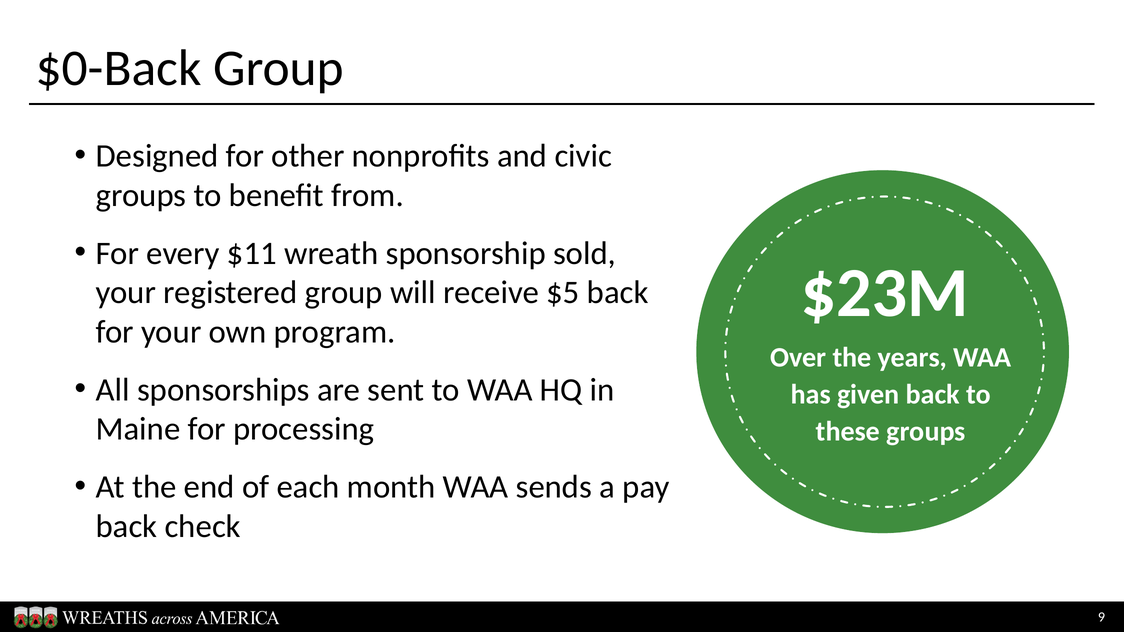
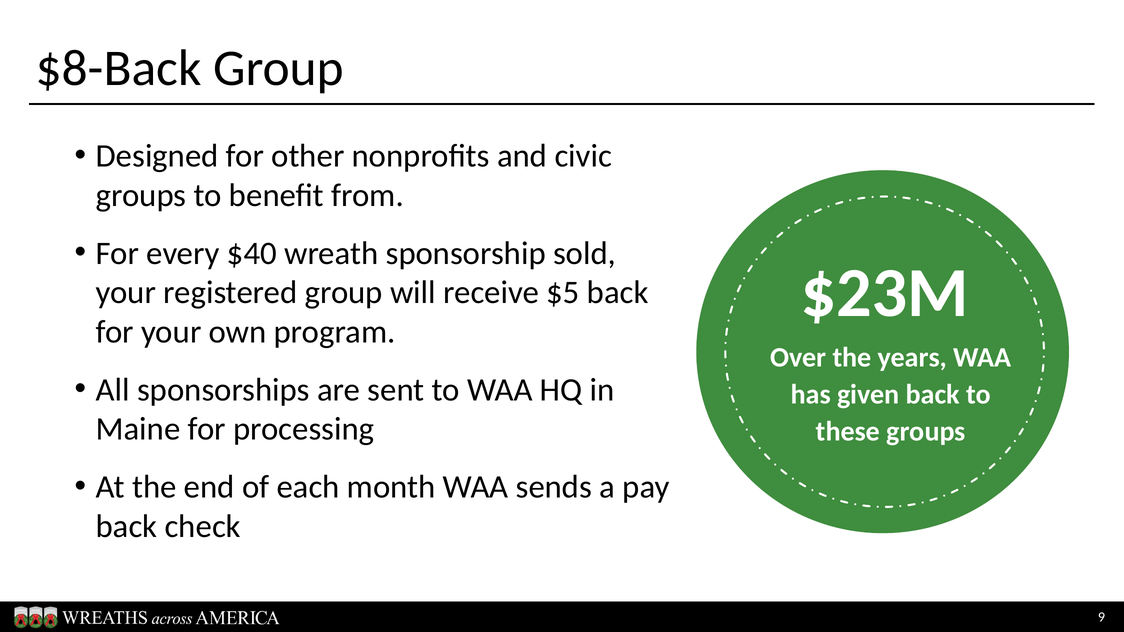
$0-Back: $0-Back -> $8-Back (119, 68)
$11: $11 -> $40 (252, 253)
